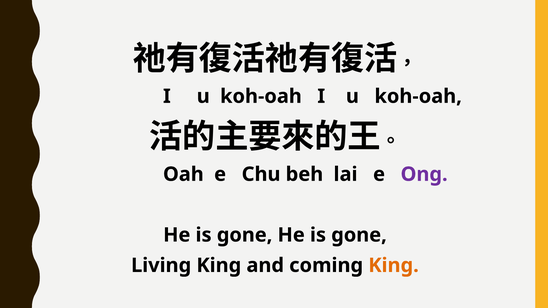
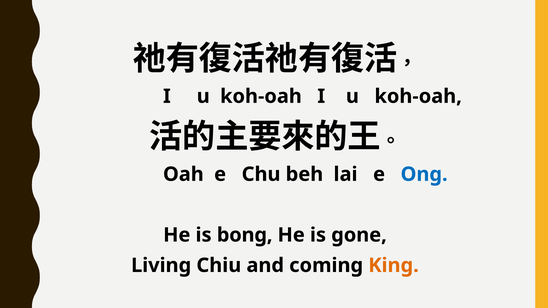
Ong colour: purple -> blue (424, 174)
gone: gone -> bong (245, 235)
Living King: King -> Chiu (219, 266)
